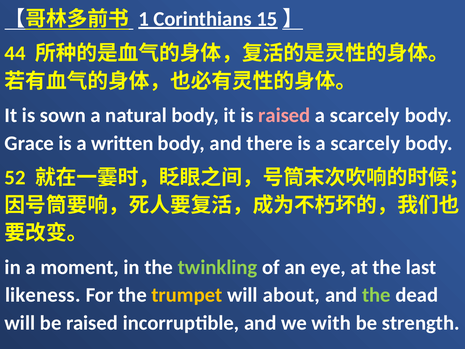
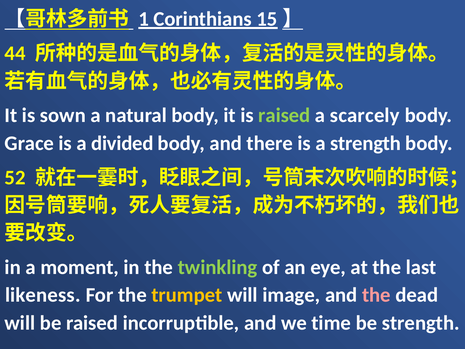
raised colour: pink -> light green (284, 115)
written: written -> divided (122, 143)
is a scarcely: scarcely -> strength (366, 143)
about: about -> image (291, 295)
the colour: light green -> pink (376, 295)
with: with -> time (331, 323)
